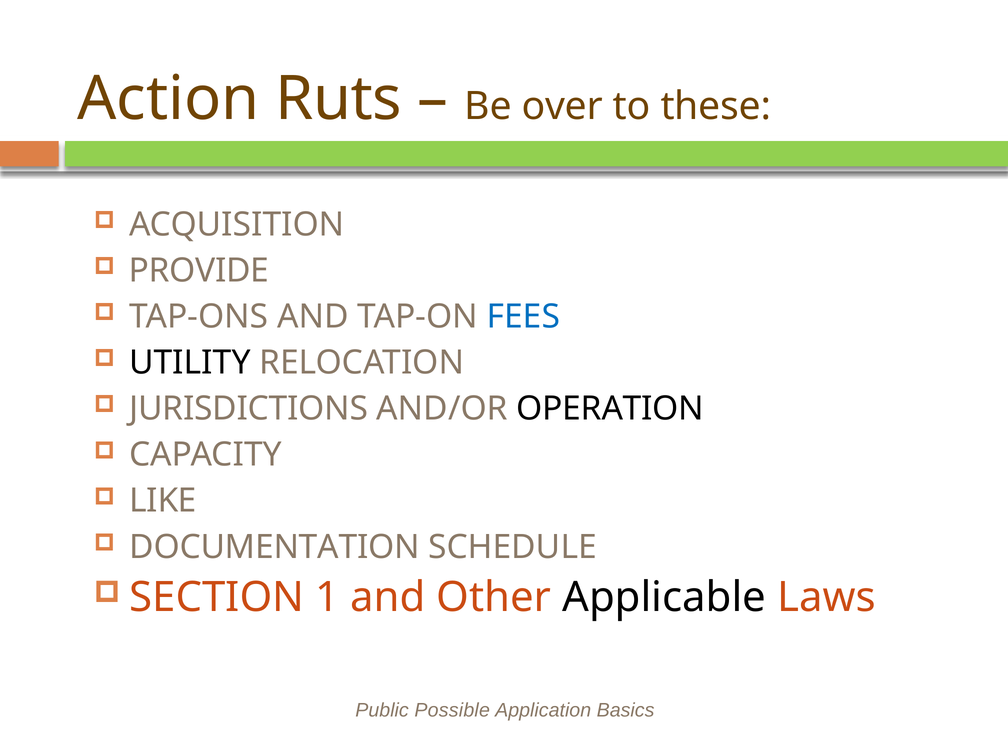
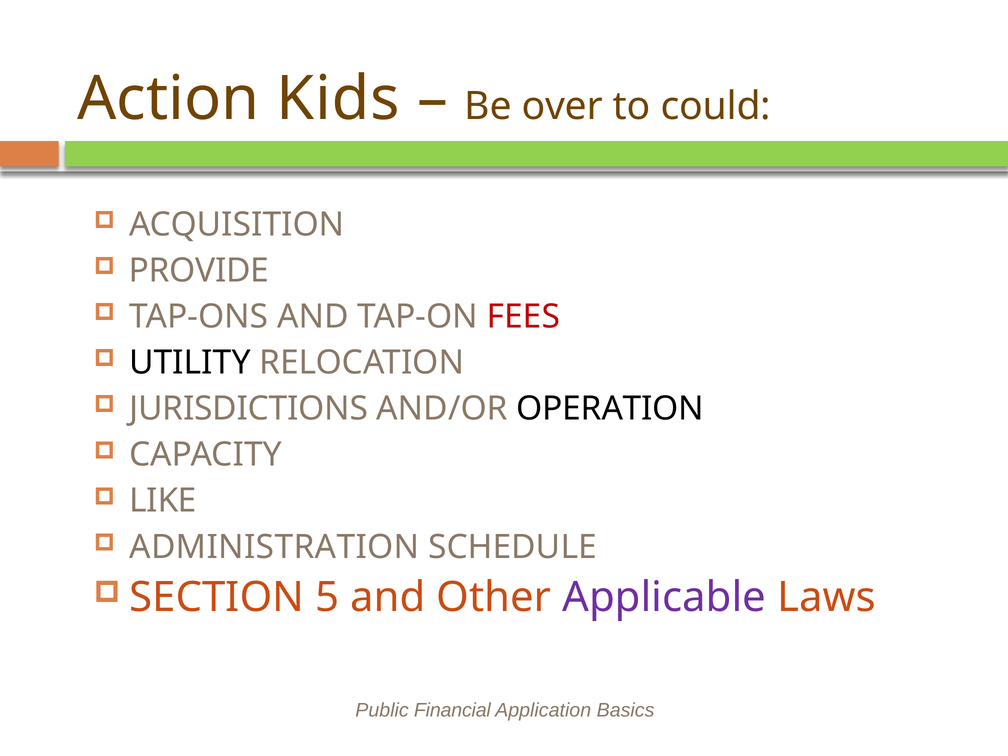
Ruts: Ruts -> Kids (338, 99)
these: these -> could (716, 107)
FEES colour: blue -> red (523, 317)
DOCUMENTATION: DOCUMENTATION -> ADMINISTRATION (274, 547)
1: 1 -> 5 (327, 597)
Applicable colour: black -> purple (664, 597)
Possible: Possible -> Financial (452, 710)
